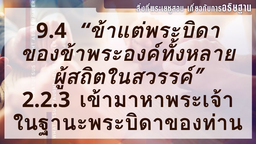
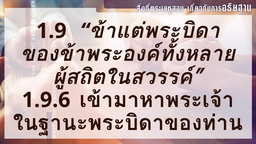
9.4: 9.4 -> 1.9 (51, 31)
2.2.3: 2.2.3 -> 1.9.6 (46, 100)
